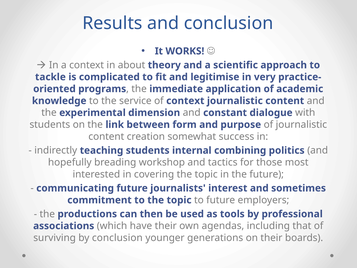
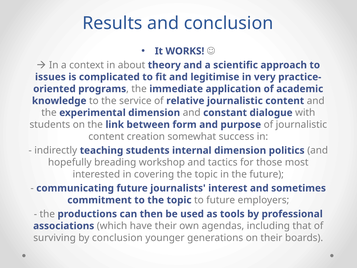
tackle: tackle -> issues (50, 77)
of context: context -> relative (185, 101)
internal combining: combining -> dimension (240, 150)
